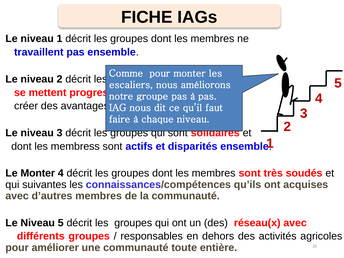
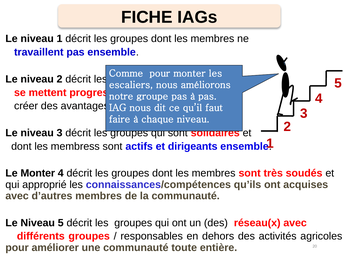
disparités: disparités -> dirigeants (193, 146)
suivantes: suivantes -> approprié (44, 185)
